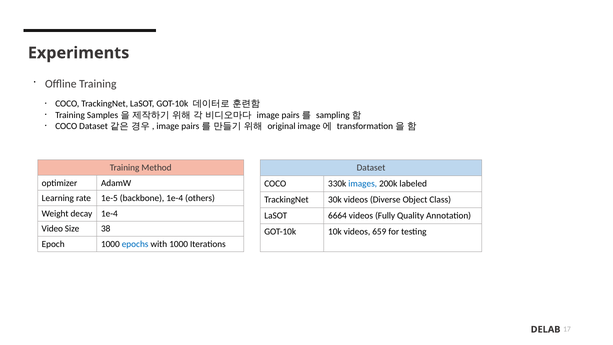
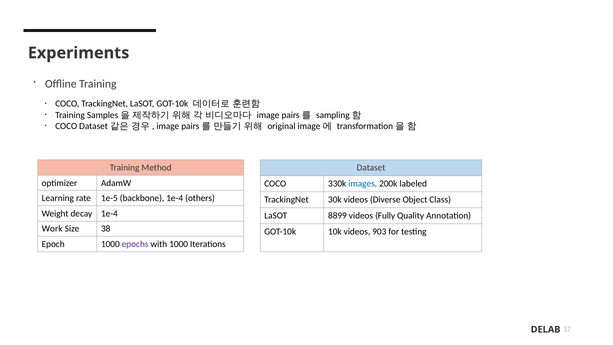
6664: 6664 -> 8899 (337, 216)
Video: Video -> Work (52, 229)
659: 659 -> 903 (379, 232)
epochs colour: blue -> purple (135, 244)
